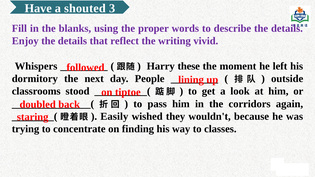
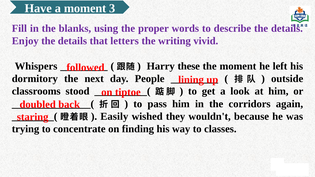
a shouted: shouted -> moment (85, 8)
reflect: reflect -> letters (125, 41)
